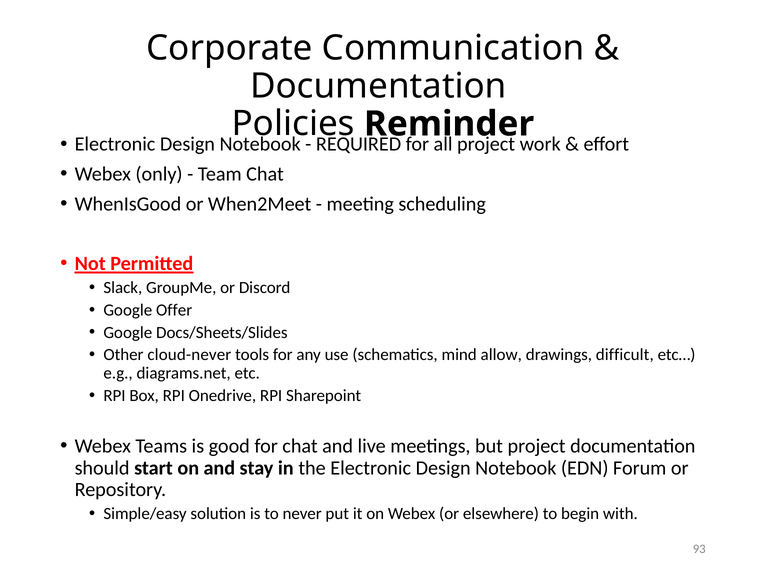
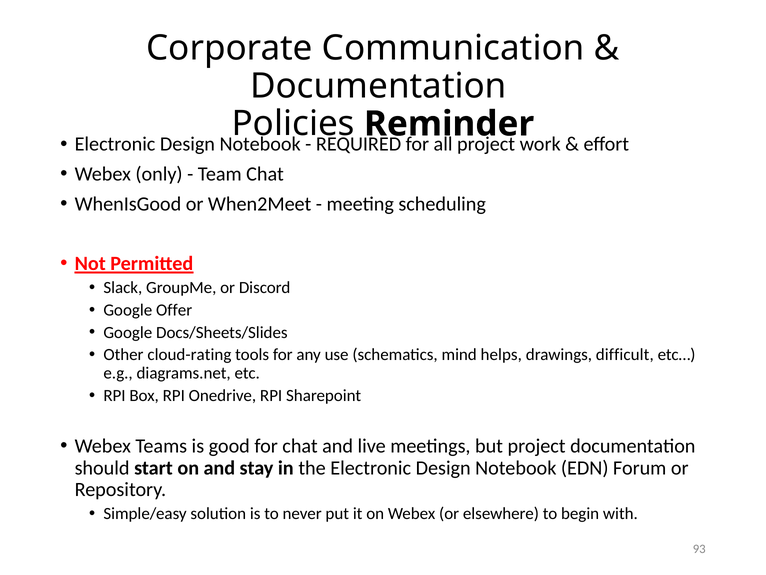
cloud-never: cloud-never -> cloud-rating (189, 354)
allow: allow -> helps (501, 354)
